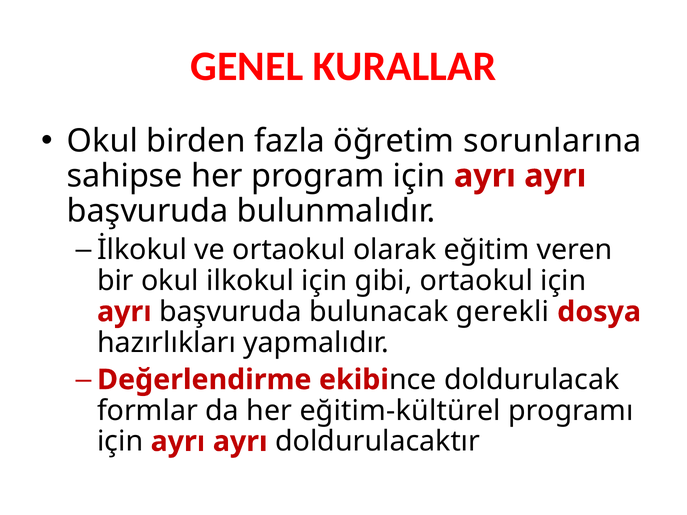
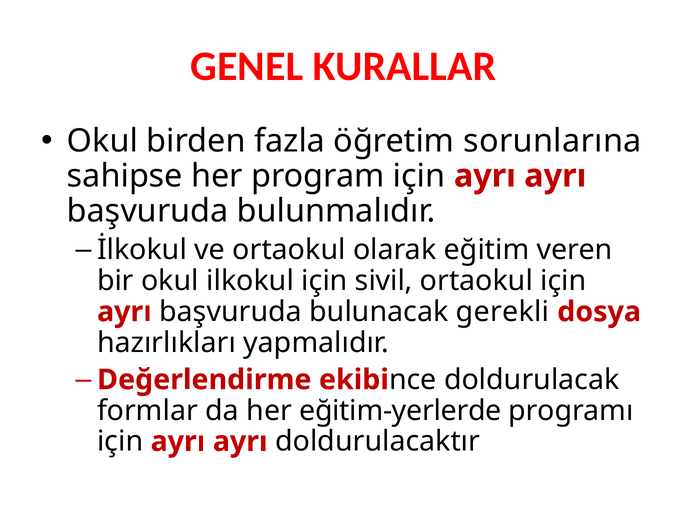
gibi: gibi -> sivil (384, 281)
eğitim-kültürel: eğitim-kültürel -> eğitim-yerlerde (400, 411)
